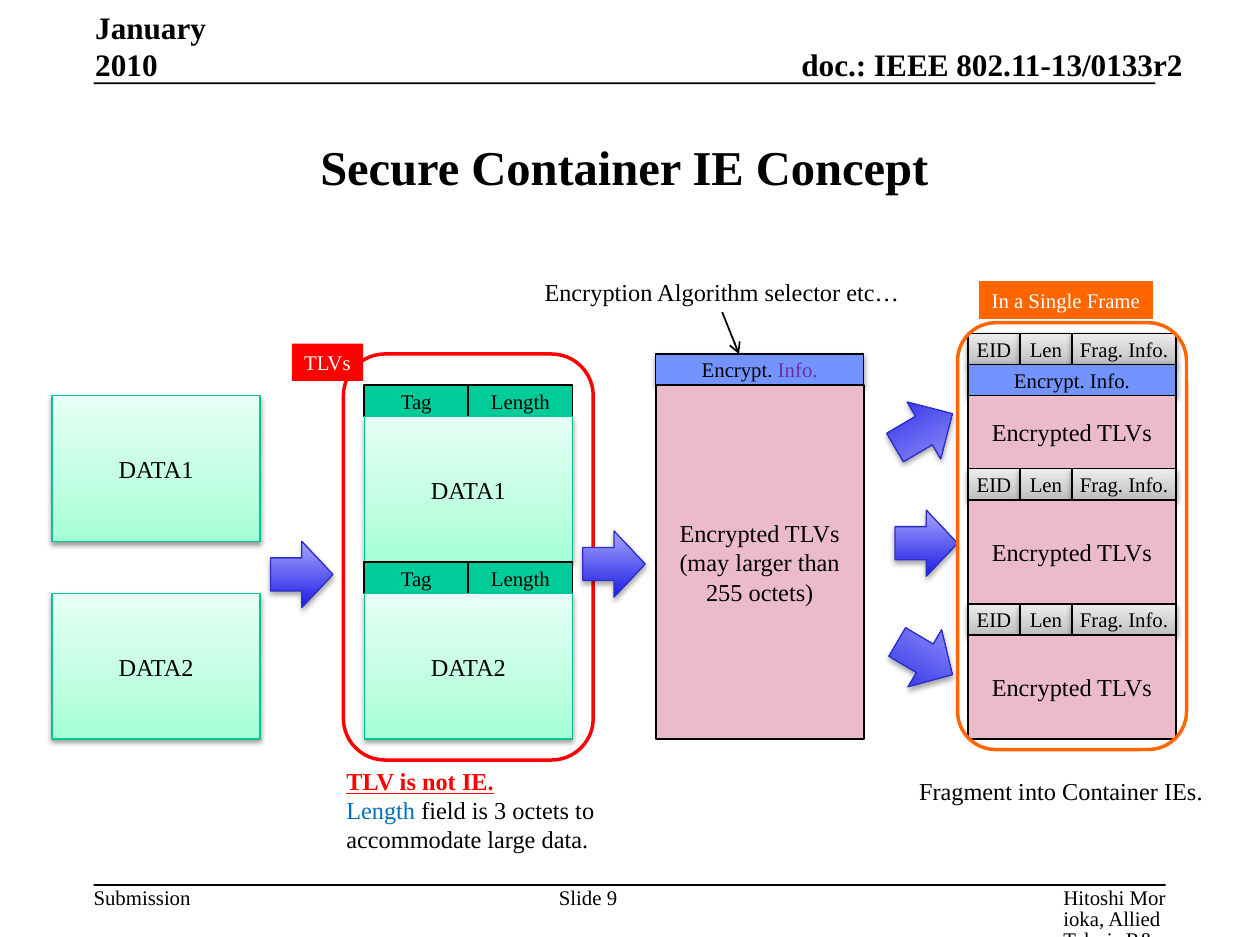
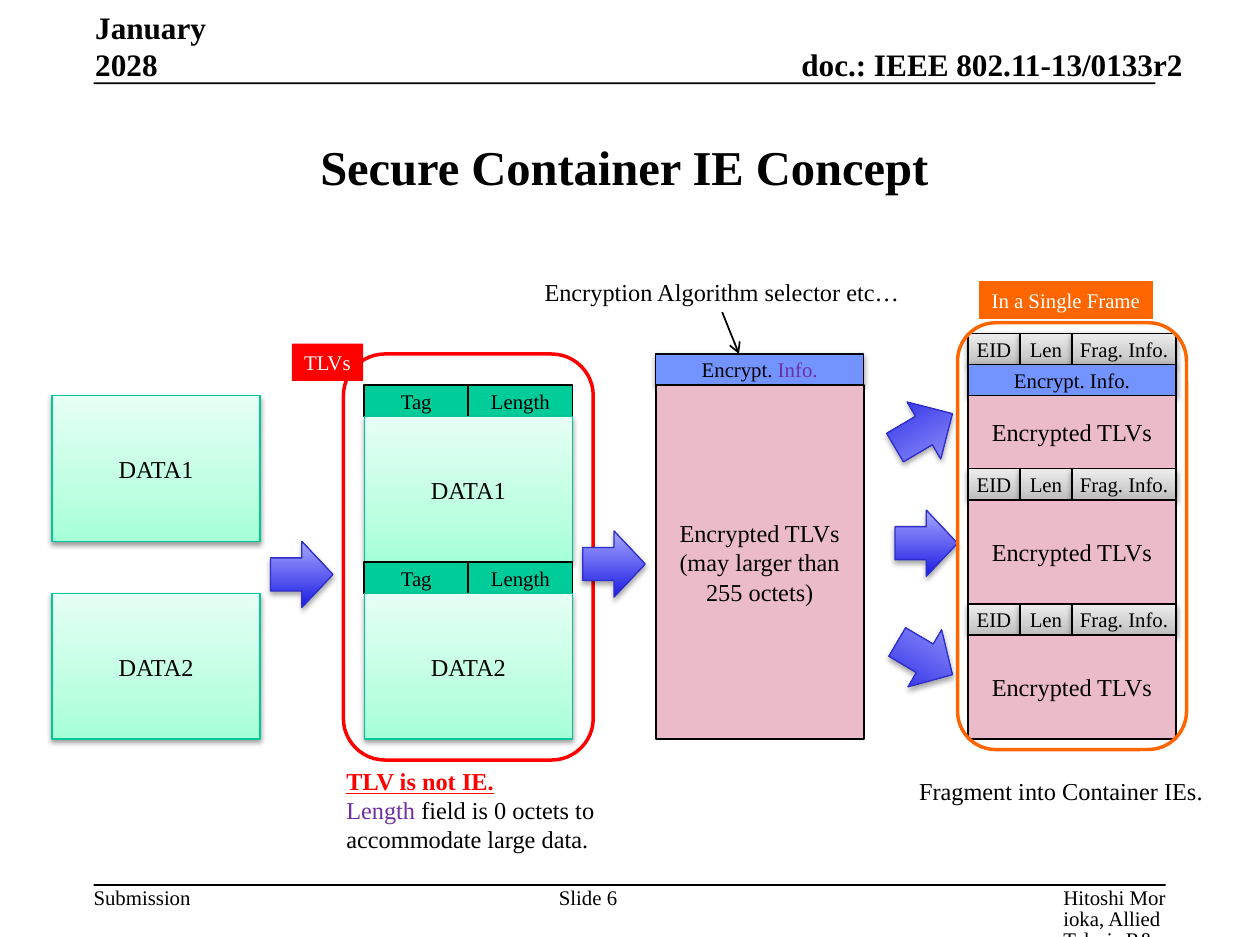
2010: 2010 -> 2028 (126, 67)
Length colour: blue -> purple (381, 811)
3: 3 -> 0 (500, 811)
9: 9 -> 6 (612, 898)
